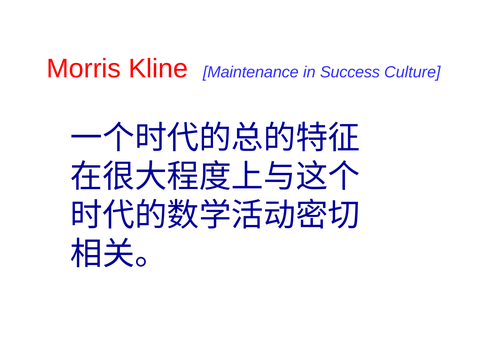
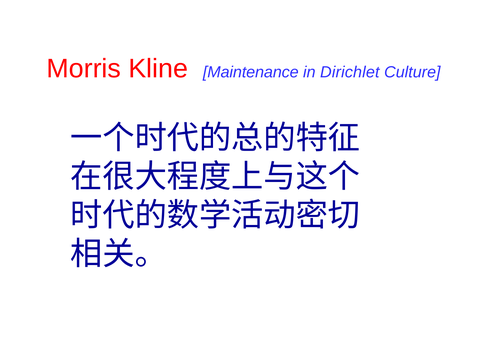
Success: Success -> Dirichlet (350, 72)
